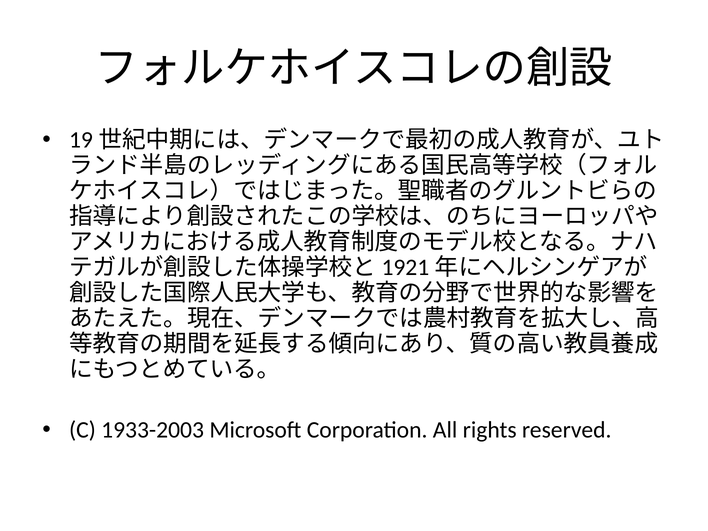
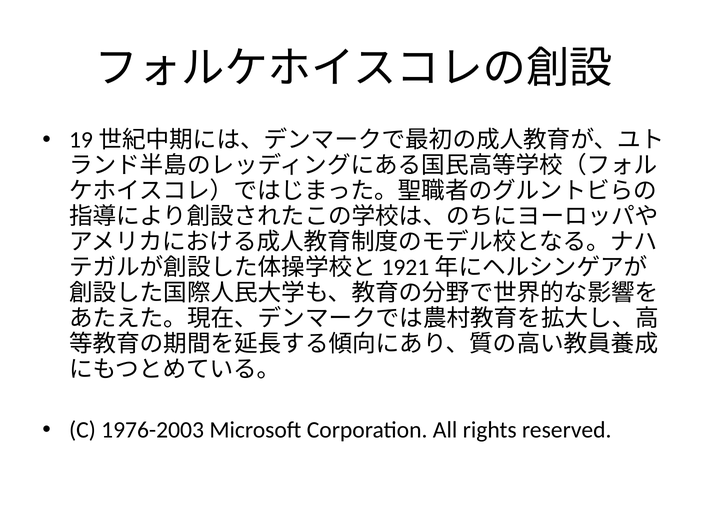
1933-2003: 1933-2003 -> 1976-2003 (153, 430)
